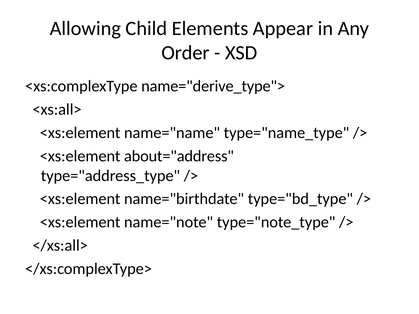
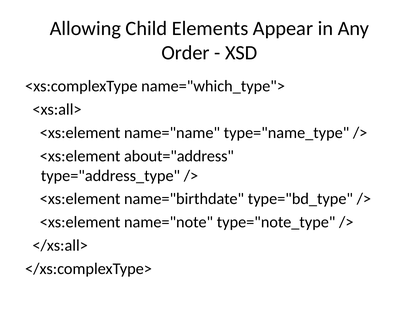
name="derive_type">: name="derive_type"> -> name="which_type"> (213, 86)
